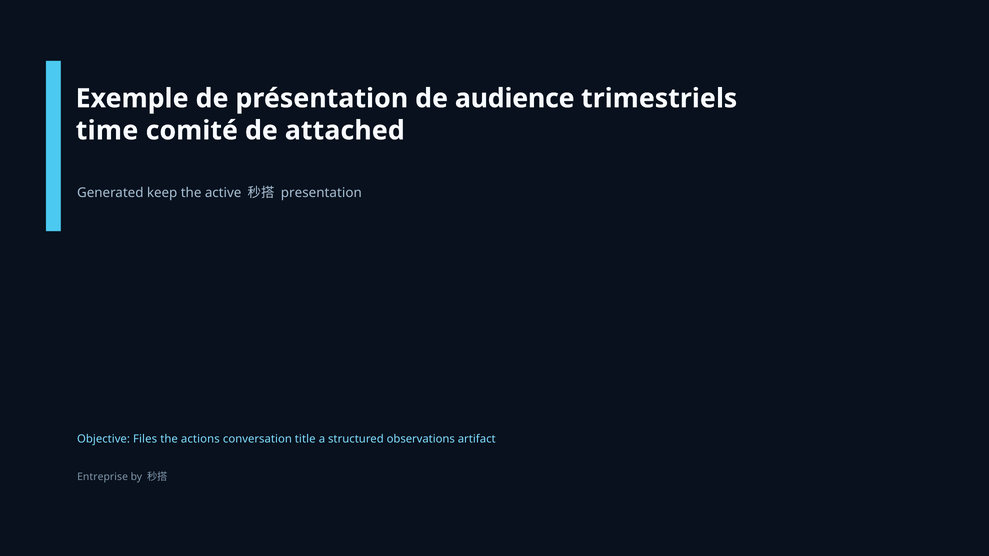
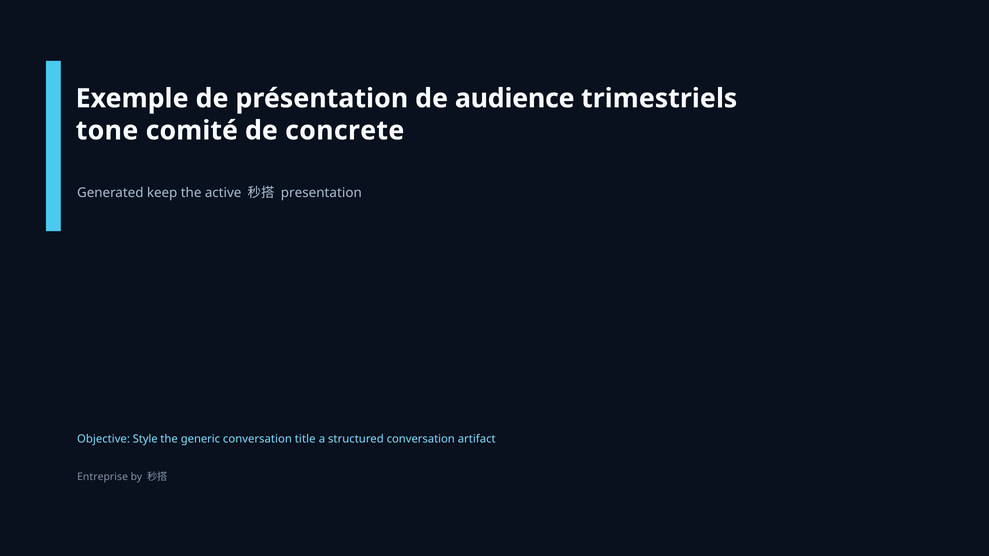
time: time -> tone (107, 131)
attached: attached -> concrete (345, 131)
Files: Files -> Style (145, 439)
actions: actions -> generic (200, 439)
structured observations: observations -> conversation (421, 439)
